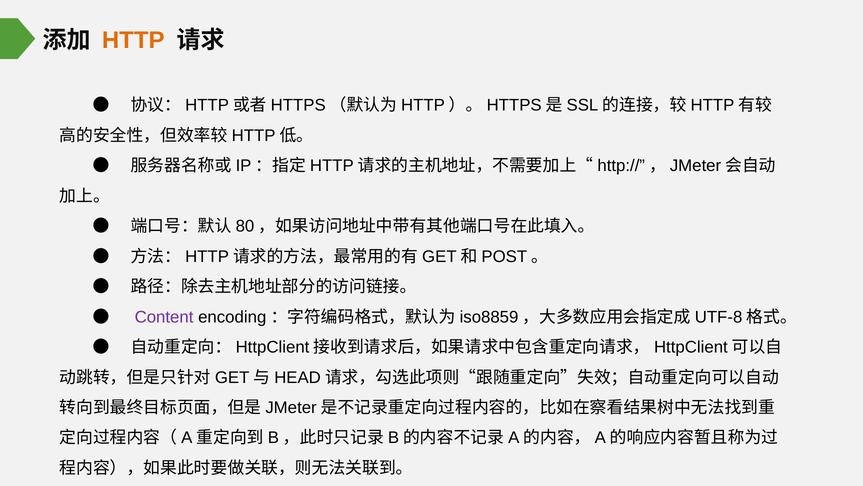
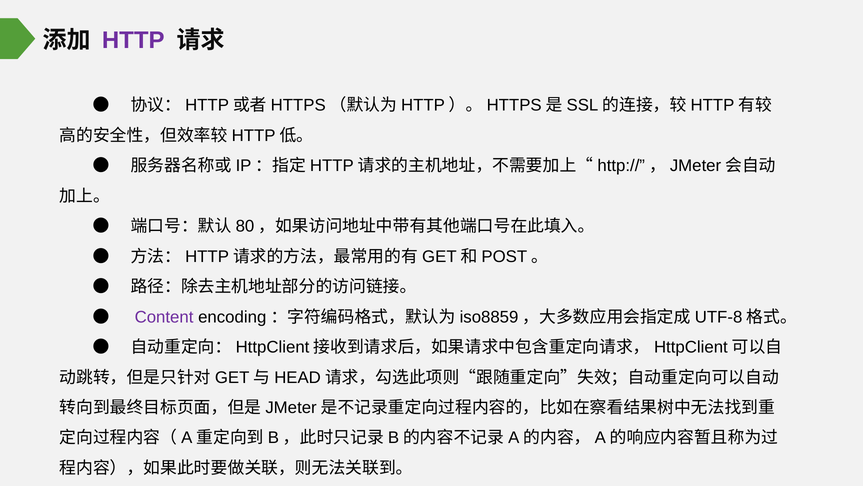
HTTP colour: orange -> purple (133, 40)
